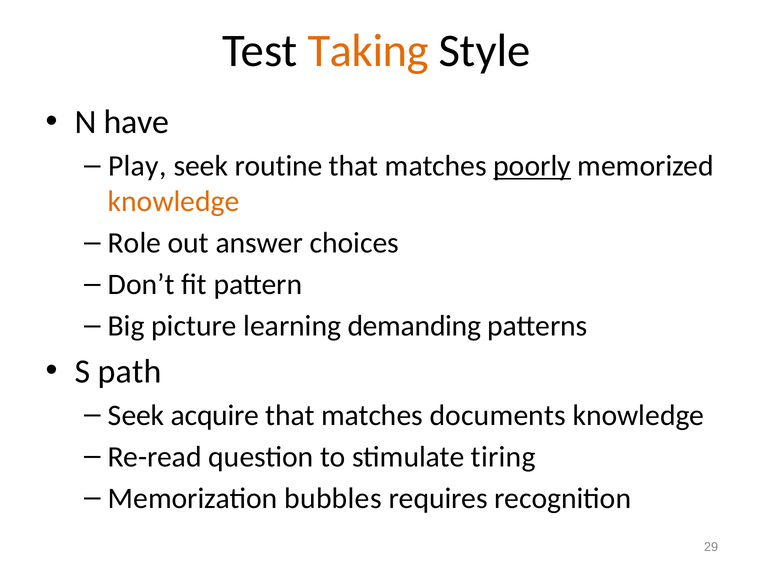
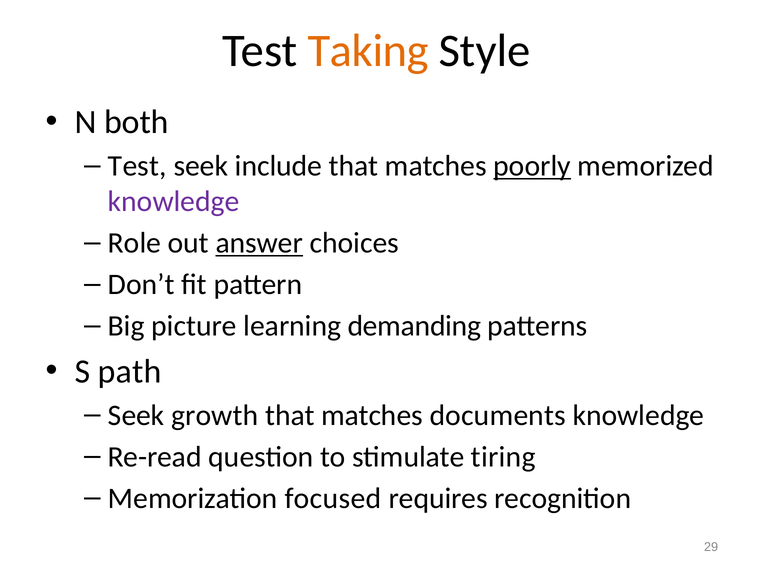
have: have -> both (136, 122)
Play: Play -> Test (137, 166)
routine: routine -> include (278, 166)
knowledge colour: orange -> purple (174, 201)
answer underline: none -> present (259, 243)
acquire: acquire -> growth (215, 415)
bubbles: bubbles -> focused (333, 498)
